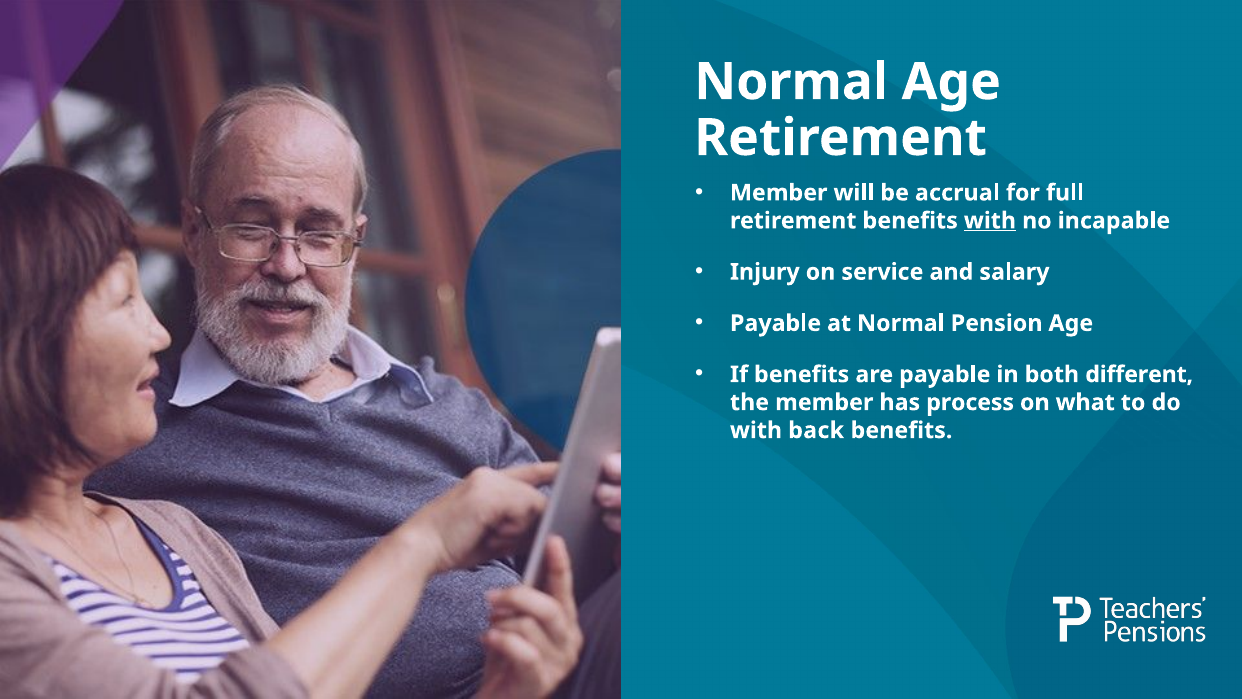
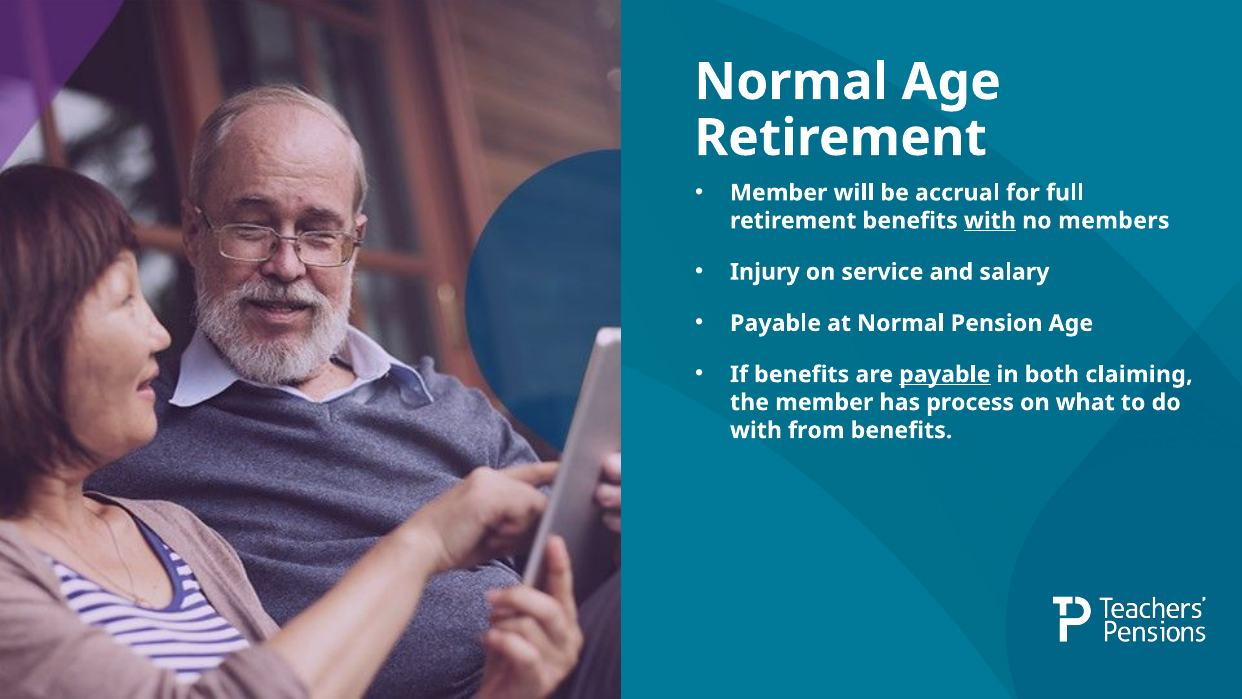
incapable: incapable -> members (1114, 221)
payable underline: none -> present (945, 374)
different: different -> claiming (1139, 374)
back: back -> from (816, 430)
